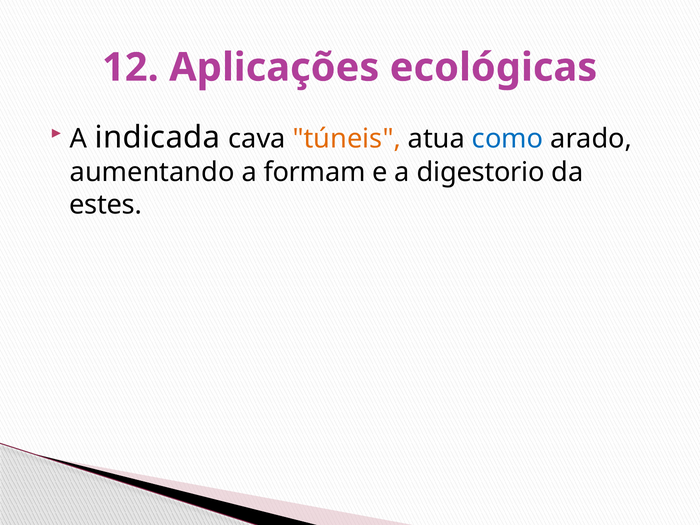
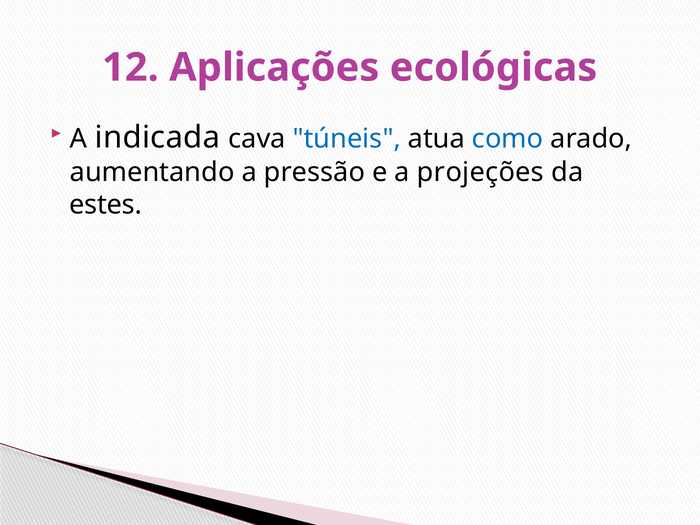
túneis colour: orange -> blue (347, 139)
formam: formam -> pressão (314, 172)
digestorio: digestorio -> projeções (480, 172)
